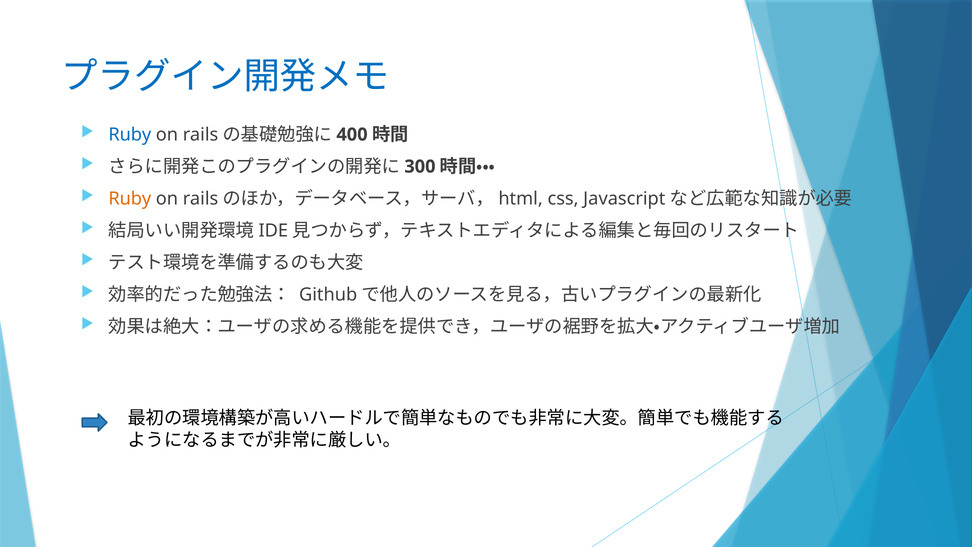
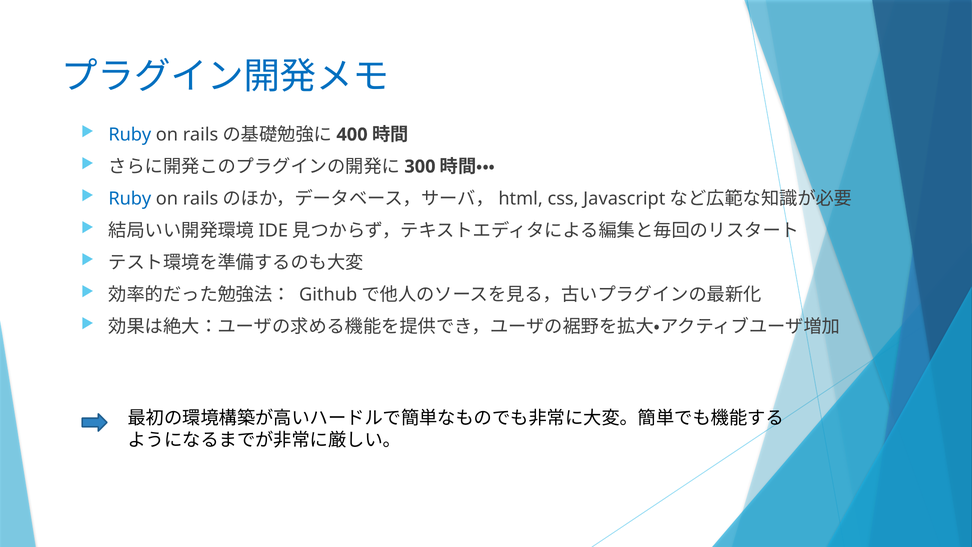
Ruby colour: orange -> blue (130, 199)
